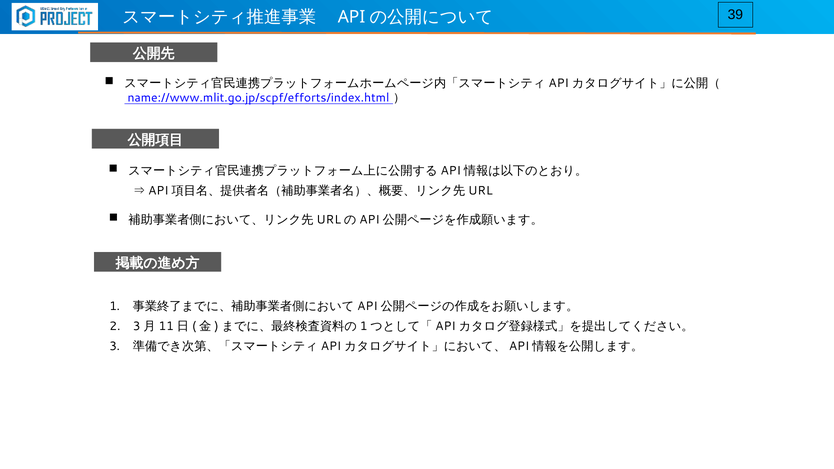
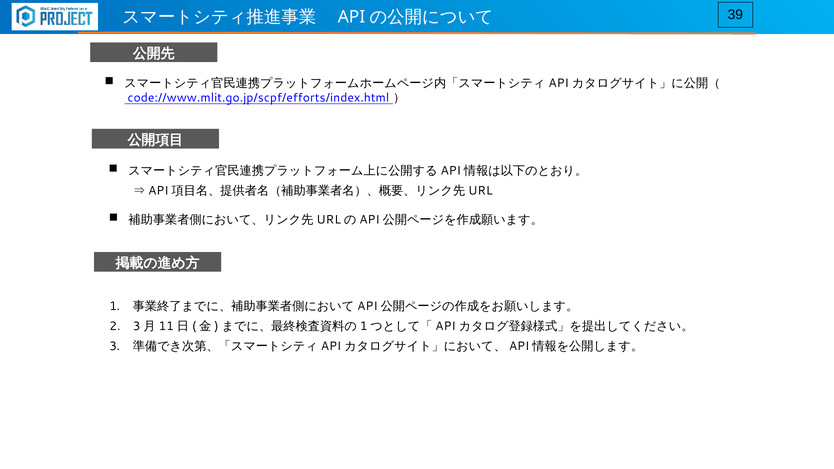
name://www.mlit.go.jp/scpf/efforts/index.html: name://www.mlit.go.jp/scpf/efforts/index.html -> code://www.mlit.go.jp/scpf/efforts/index.html (258, 98)
